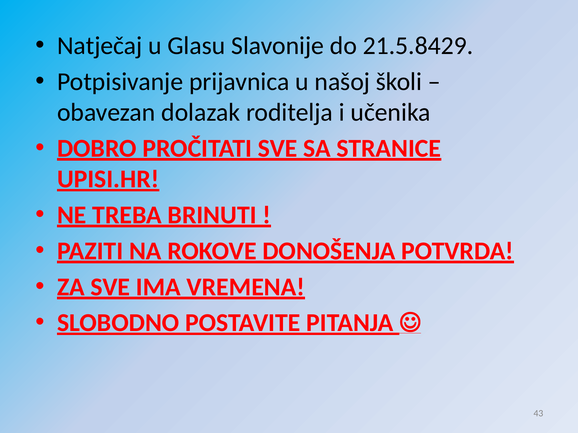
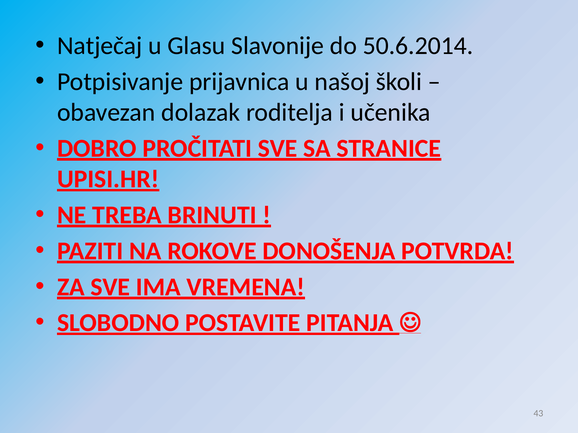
21.5.8429: 21.5.8429 -> 50.6.2014 (418, 46)
